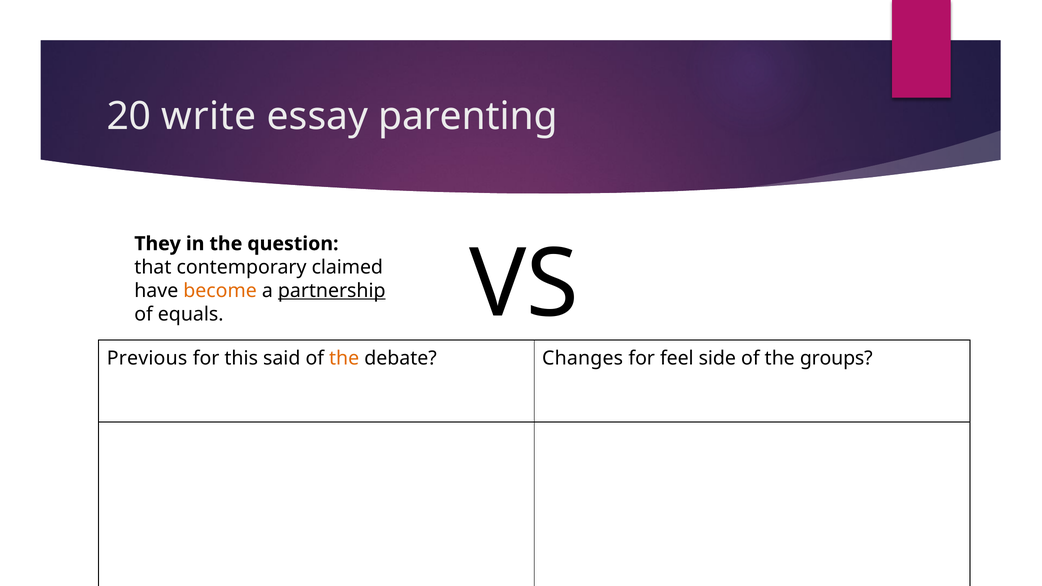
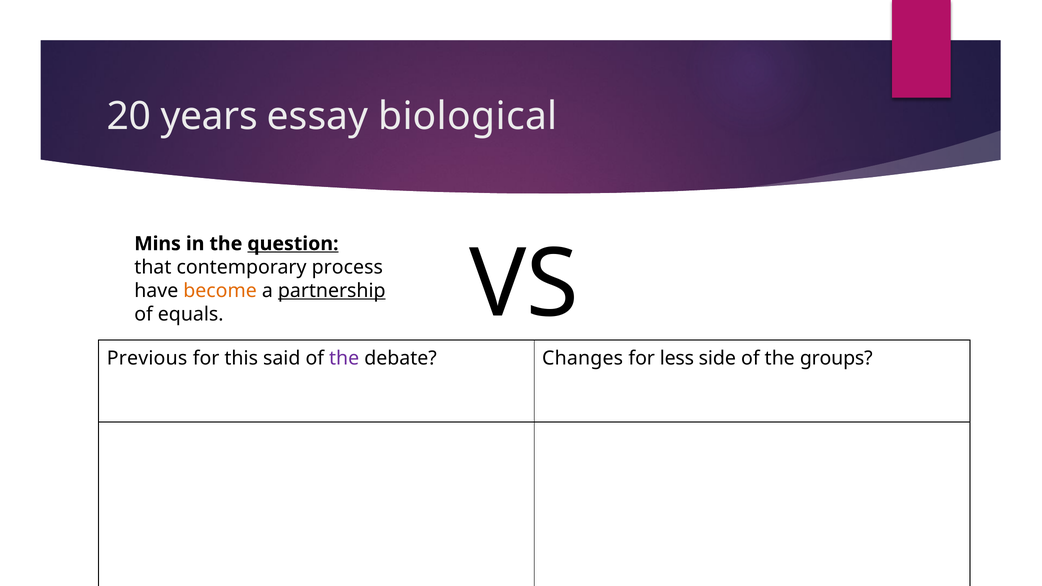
write: write -> years (209, 116)
parenting: parenting -> biological (468, 116)
They: They -> Mins (158, 244)
question underline: none -> present (293, 244)
claimed: claimed -> process (347, 267)
the colour: orange -> purple (344, 358)
feel: feel -> less (677, 358)
